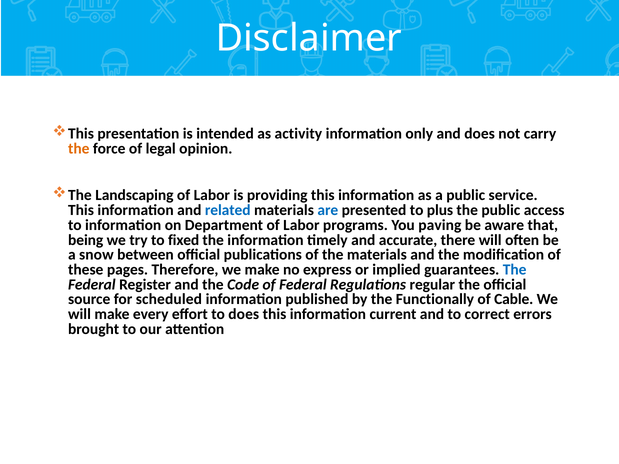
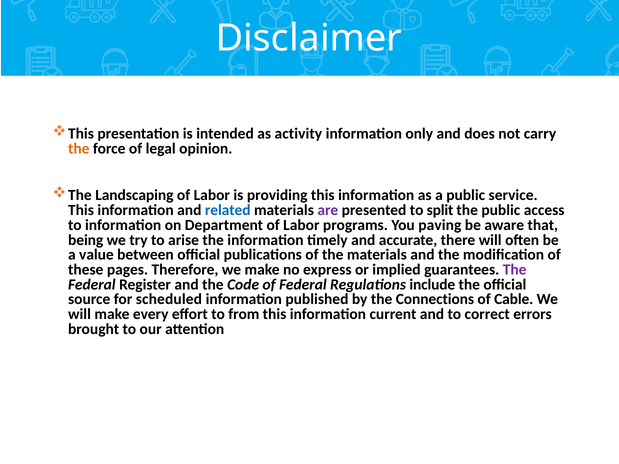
are colour: blue -> purple (328, 210)
plus: plus -> split (440, 210)
fixed: fixed -> arise (184, 240)
snow: snow -> value (96, 255)
The colour: blue -> purple (515, 270)
regular: regular -> include (432, 285)
Functionally: Functionally -> Connections (435, 300)
to does: does -> from (244, 314)
